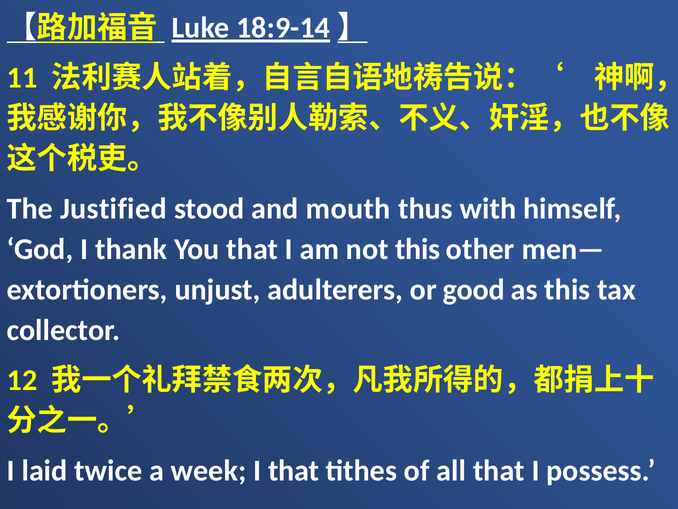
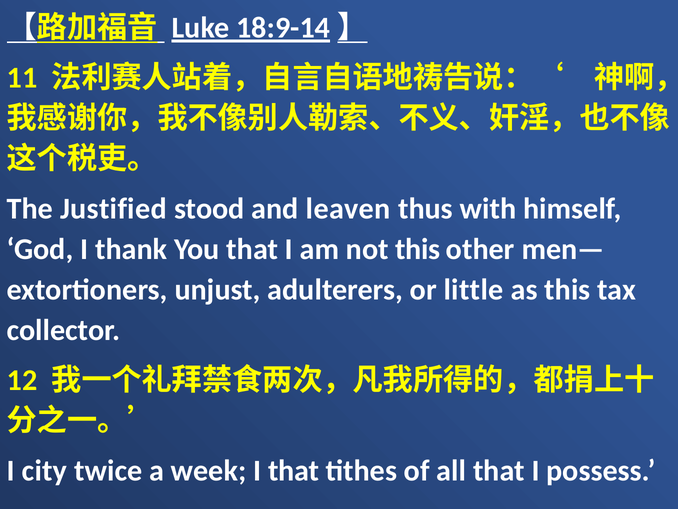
mouth: mouth -> leaven (348, 209)
good: good -> little (474, 290)
laid: laid -> city (44, 471)
